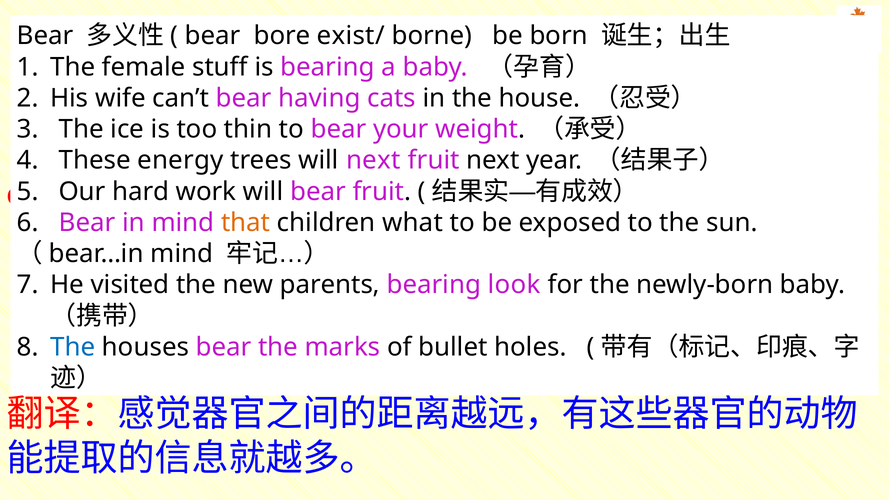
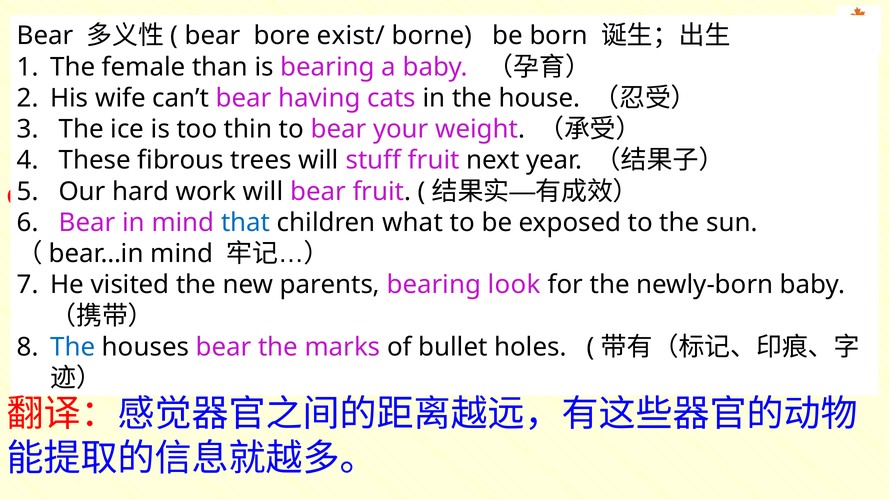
stuff: stuff -> than (220, 67)
energy: energy -> fibrous (181, 160)
will next: next -> stuff (373, 160)
that colour: orange -> blue (246, 223)
